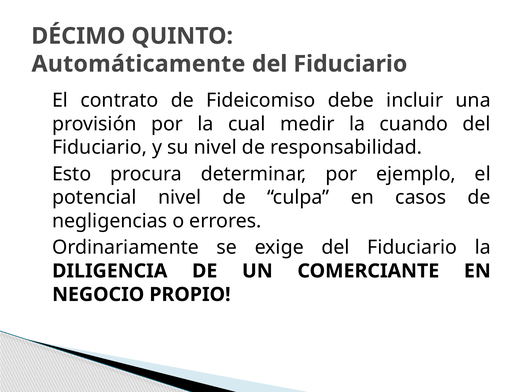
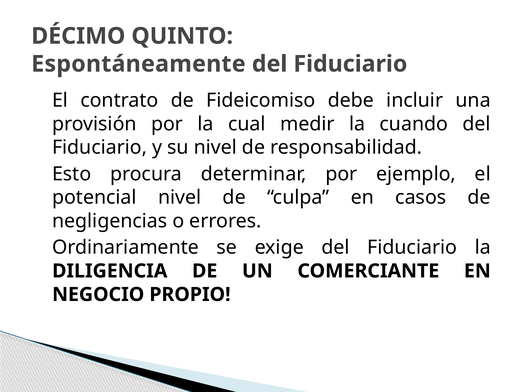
Automáticamente: Automáticamente -> Espontáneamente (138, 64)
